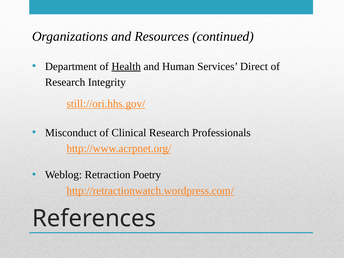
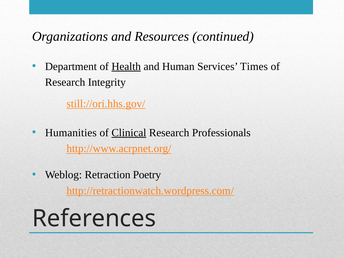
Direct: Direct -> Times (254, 66)
Misconduct: Misconduct -> Humanities (71, 133)
Clinical underline: none -> present (129, 133)
